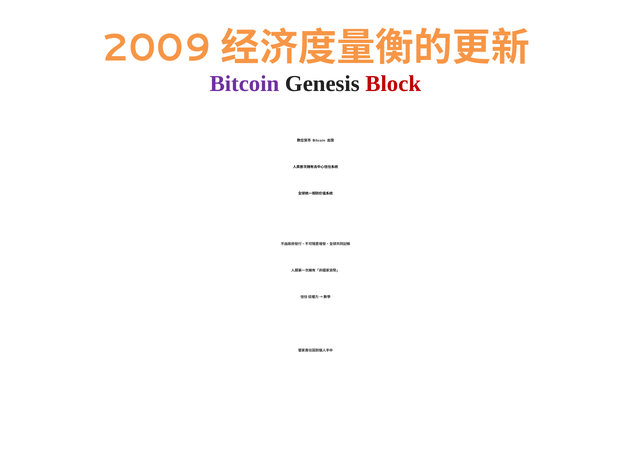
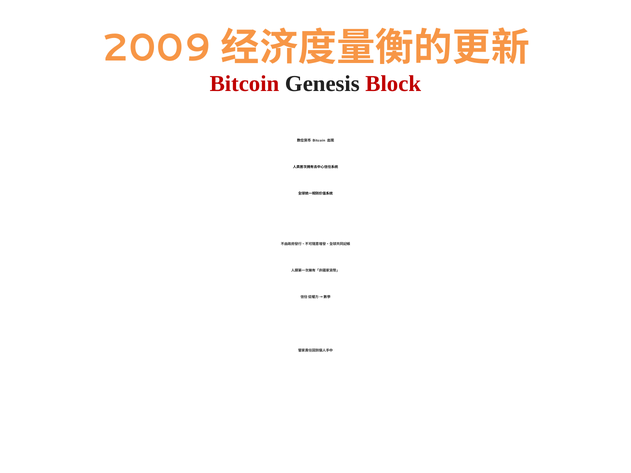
Bitcoin colour: purple -> red (244, 84)
